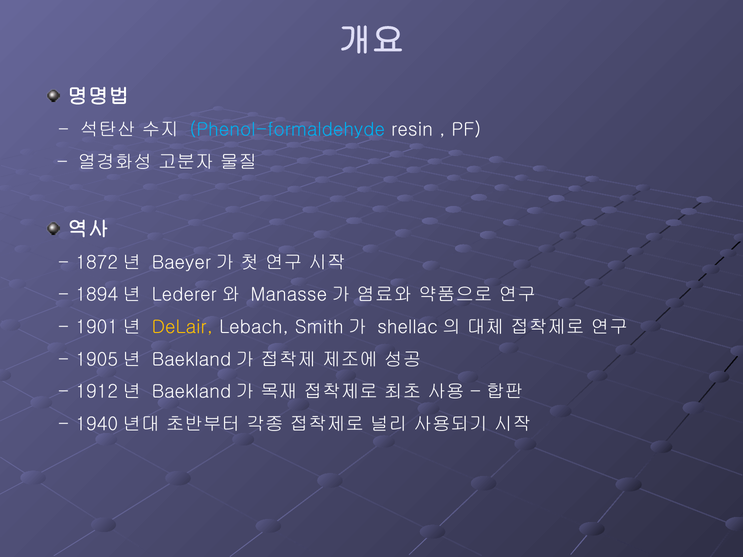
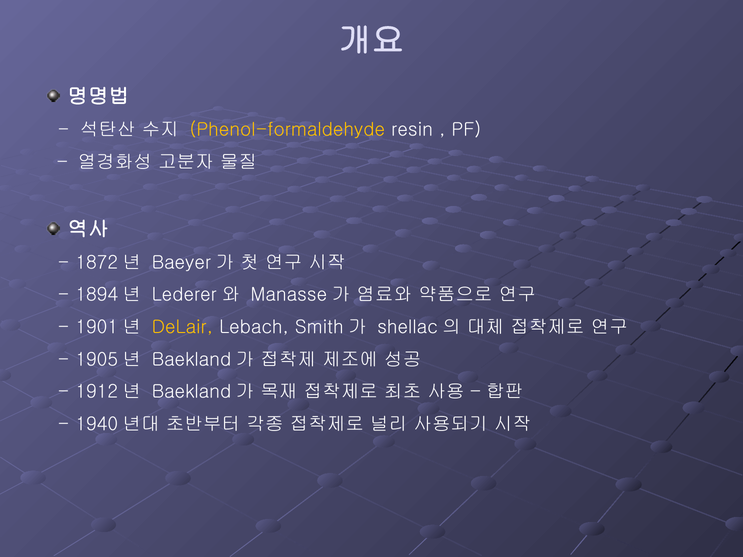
Phenol-formaldehyde colour: light blue -> yellow (287, 130)
